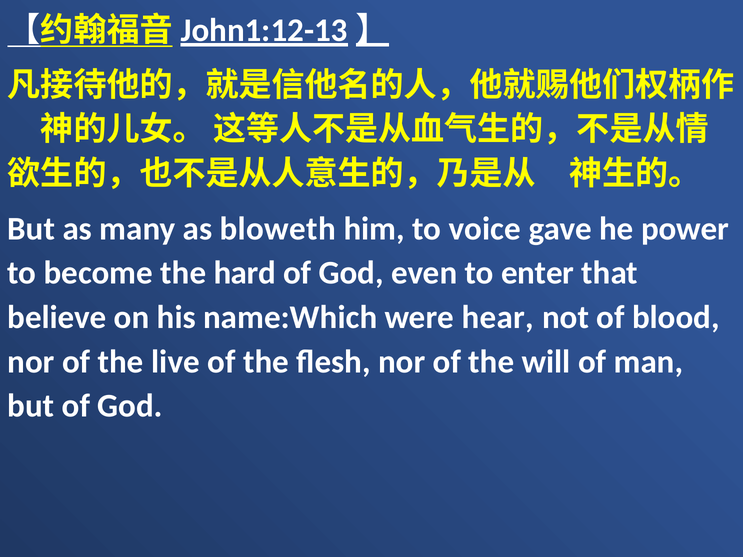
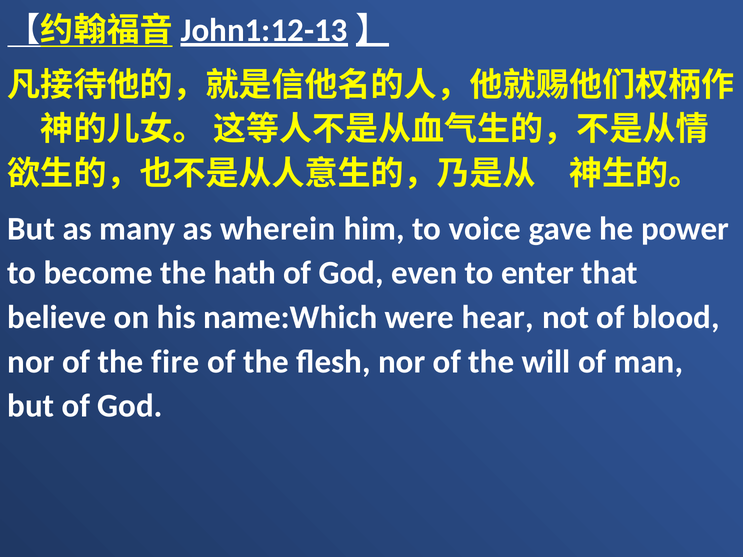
bloweth: bloweth -> wherein (278, 229)
hard: hard -> hath (245, 273)
live: live -> fire (175, 362)
